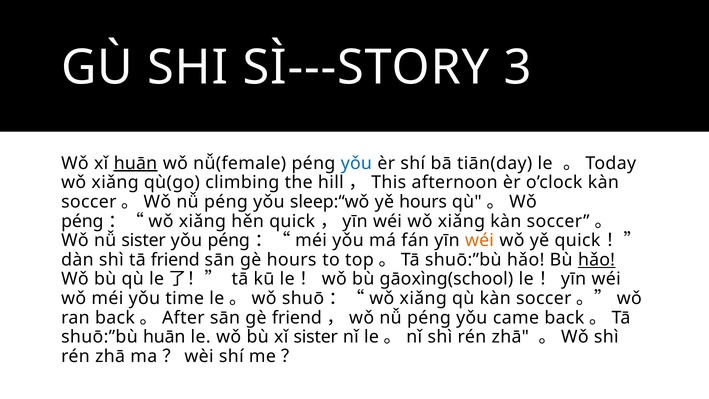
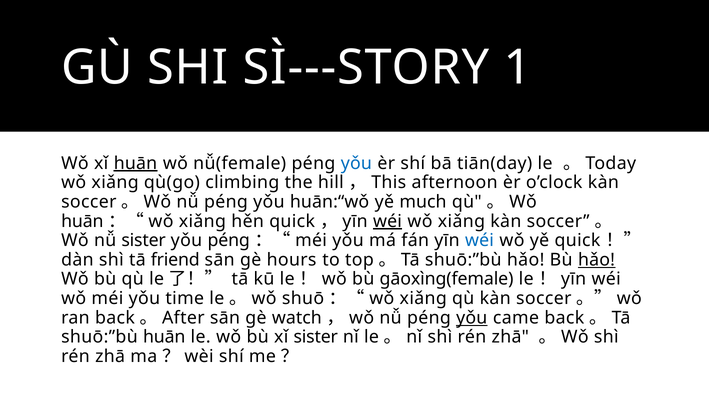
3: 3 -> 1 (518, 68)
sleep:“wǒ: sleep:“wǒ -> huān:“wǒ (330, 202)
yě hours: hours -> much (423, 202)
péng: péng -> huān (82, 221)
wéi underline: none -> present (387, 221)
wéi colour: orange -> blue (479, 240)
gāoxìng(school: gāoxìng(school -> gāoxìng(female (447, 279)
gè friend: friend -> watch (297, 318)
yǒu underline: none -> present (472, 318)
